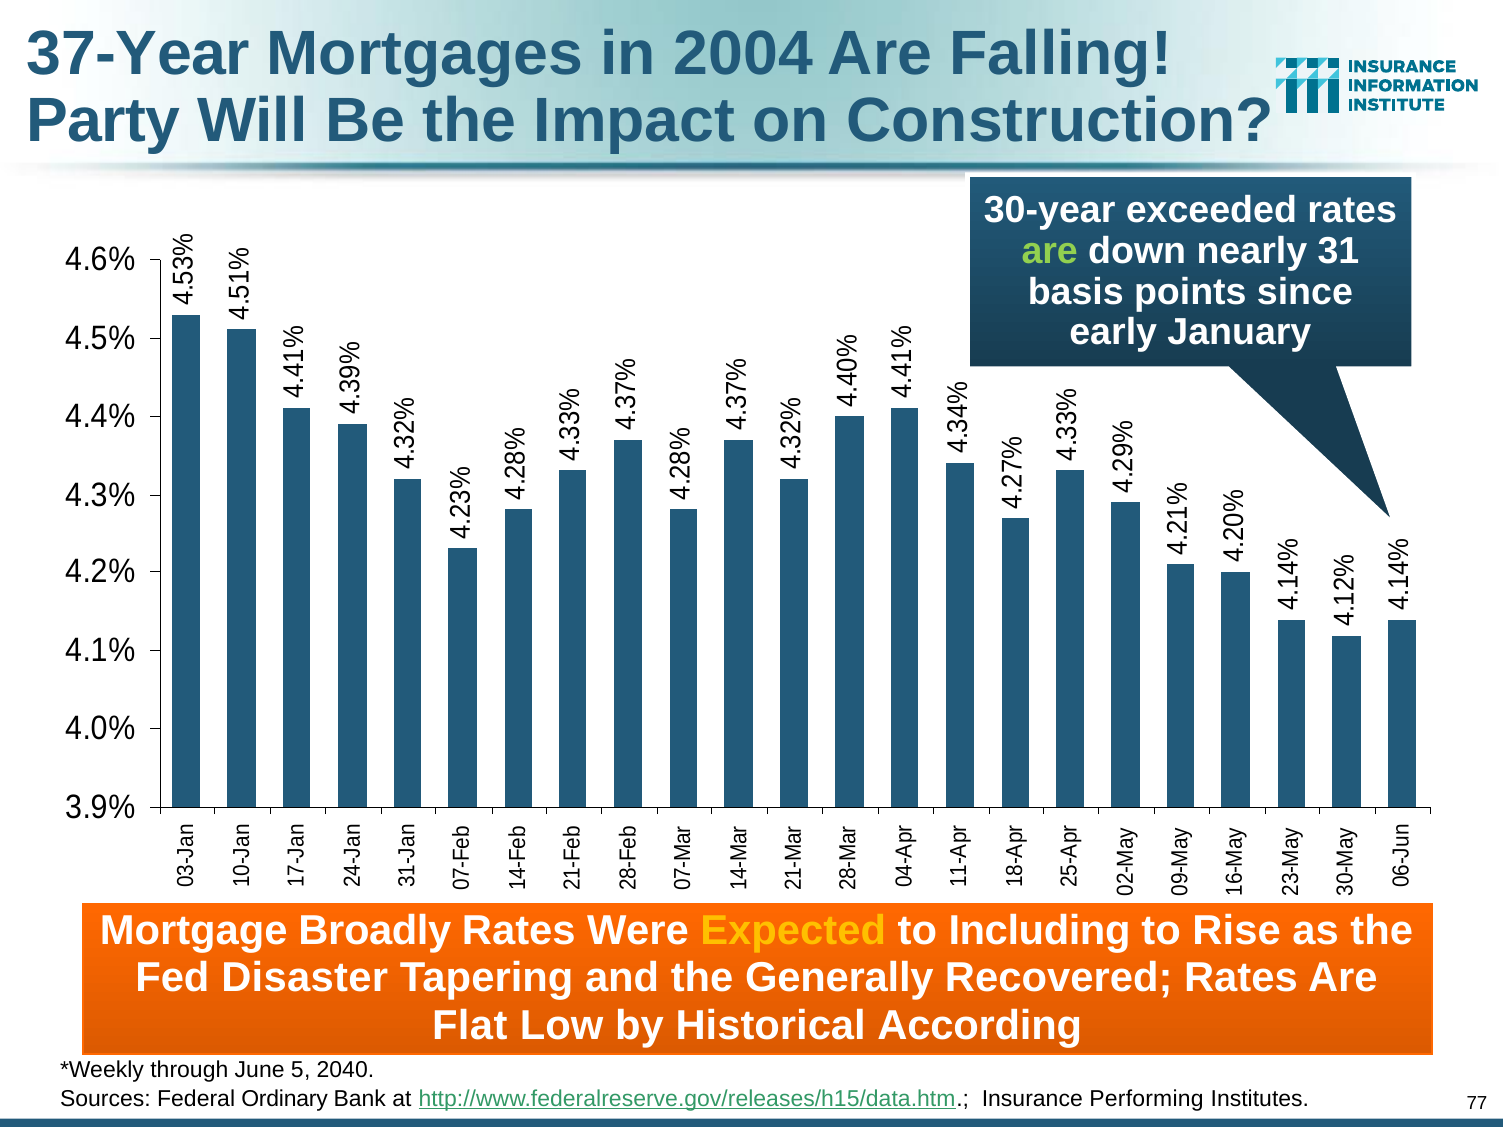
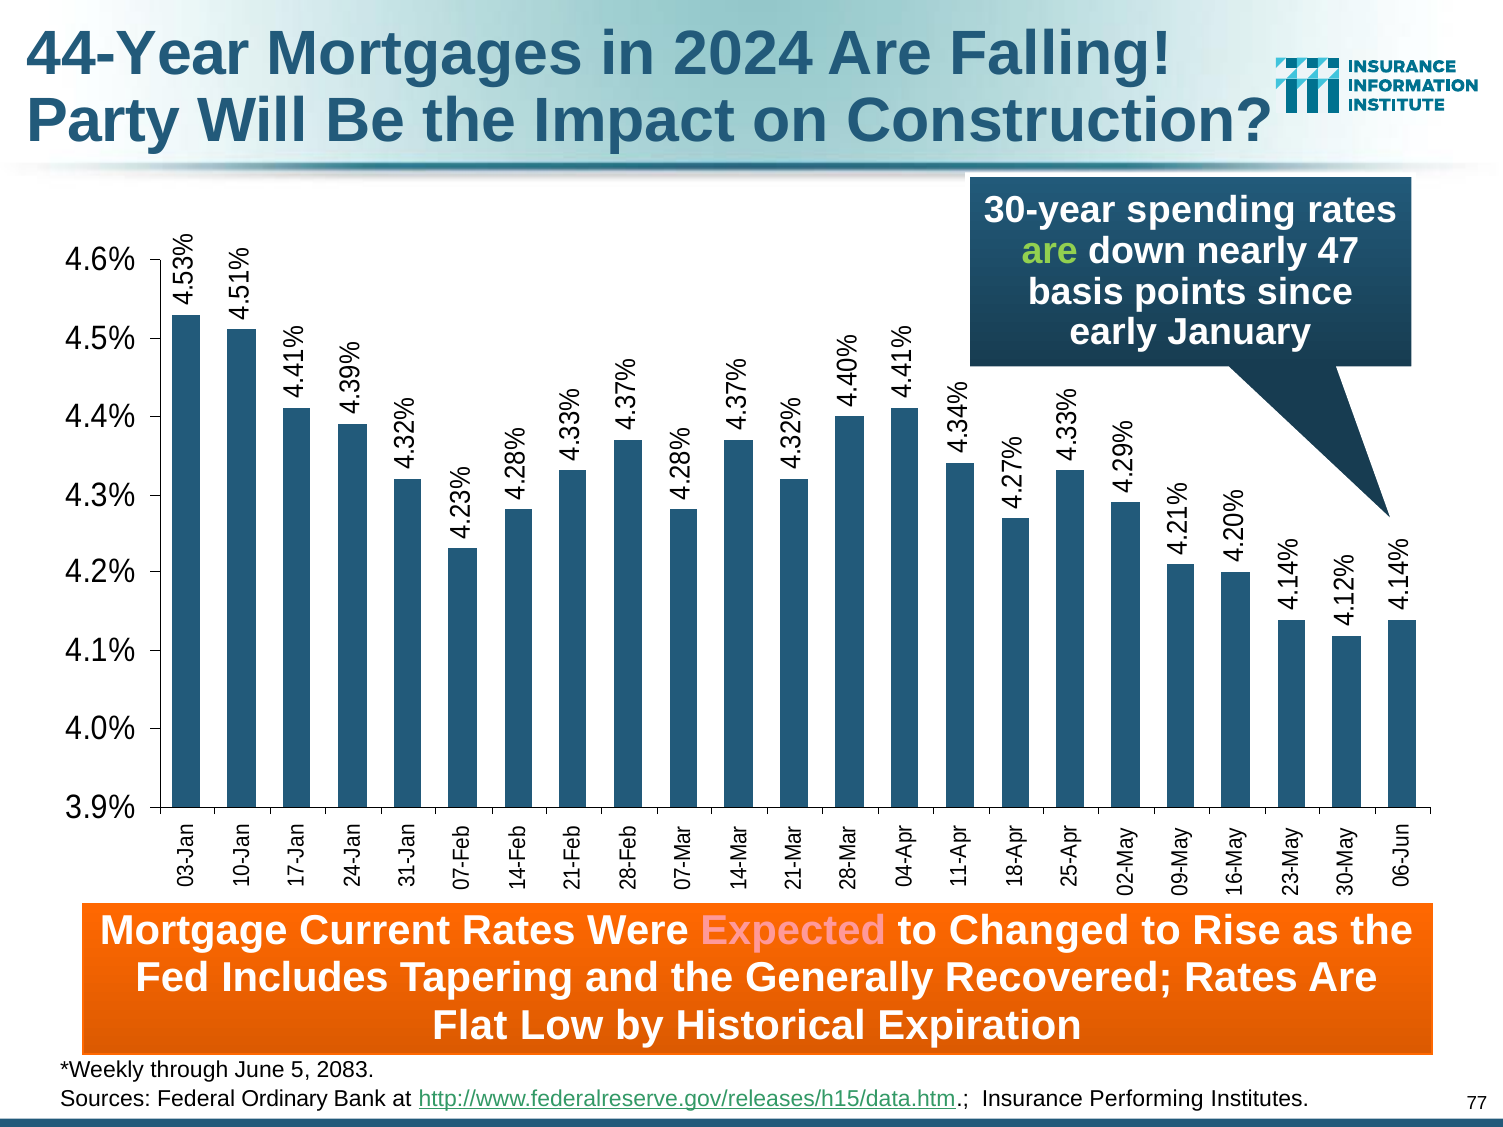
37-Year: 37-Year -> 44-Year (138, 53)
2004: 2004 -> 2024 (743, 53)
exceeded: exceeded -> spending (1211, 211)
31: 31 -> 47 (1338, 251)
Broadly: Broadly -> Current (375, 931)
Expected colour: yellow -> pink (793, 931)
Including: Including -> Changed (1039, 931)
Disaster: Disaster -> Includes (305, 978)
According: According -> Expiration (980, 1026)
2040: 2040 -> 2083 (345, 1070)
